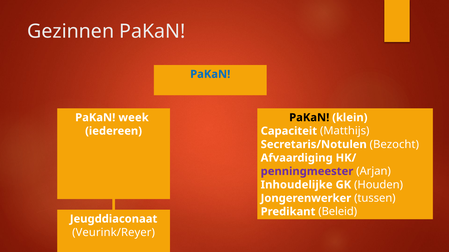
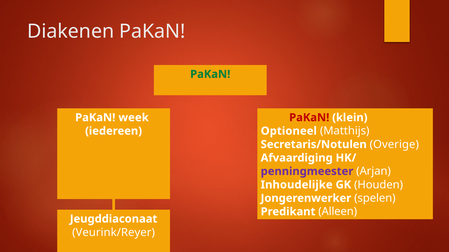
Gezinnen: Gezinnen -> Diakenen (71, 32)
PaKaN colour: blue -> green (210, 74)
PaKaN colour: black -> red (309, 118)
Capaciteit: Capaciteit -> Optioneel (289, 131)
Bezocht: Bezocht -> Overige (394, 145)
tussen: tussen -> spelen (375, 199)
Beleid: Beleid -> Alleen (338, 212)
